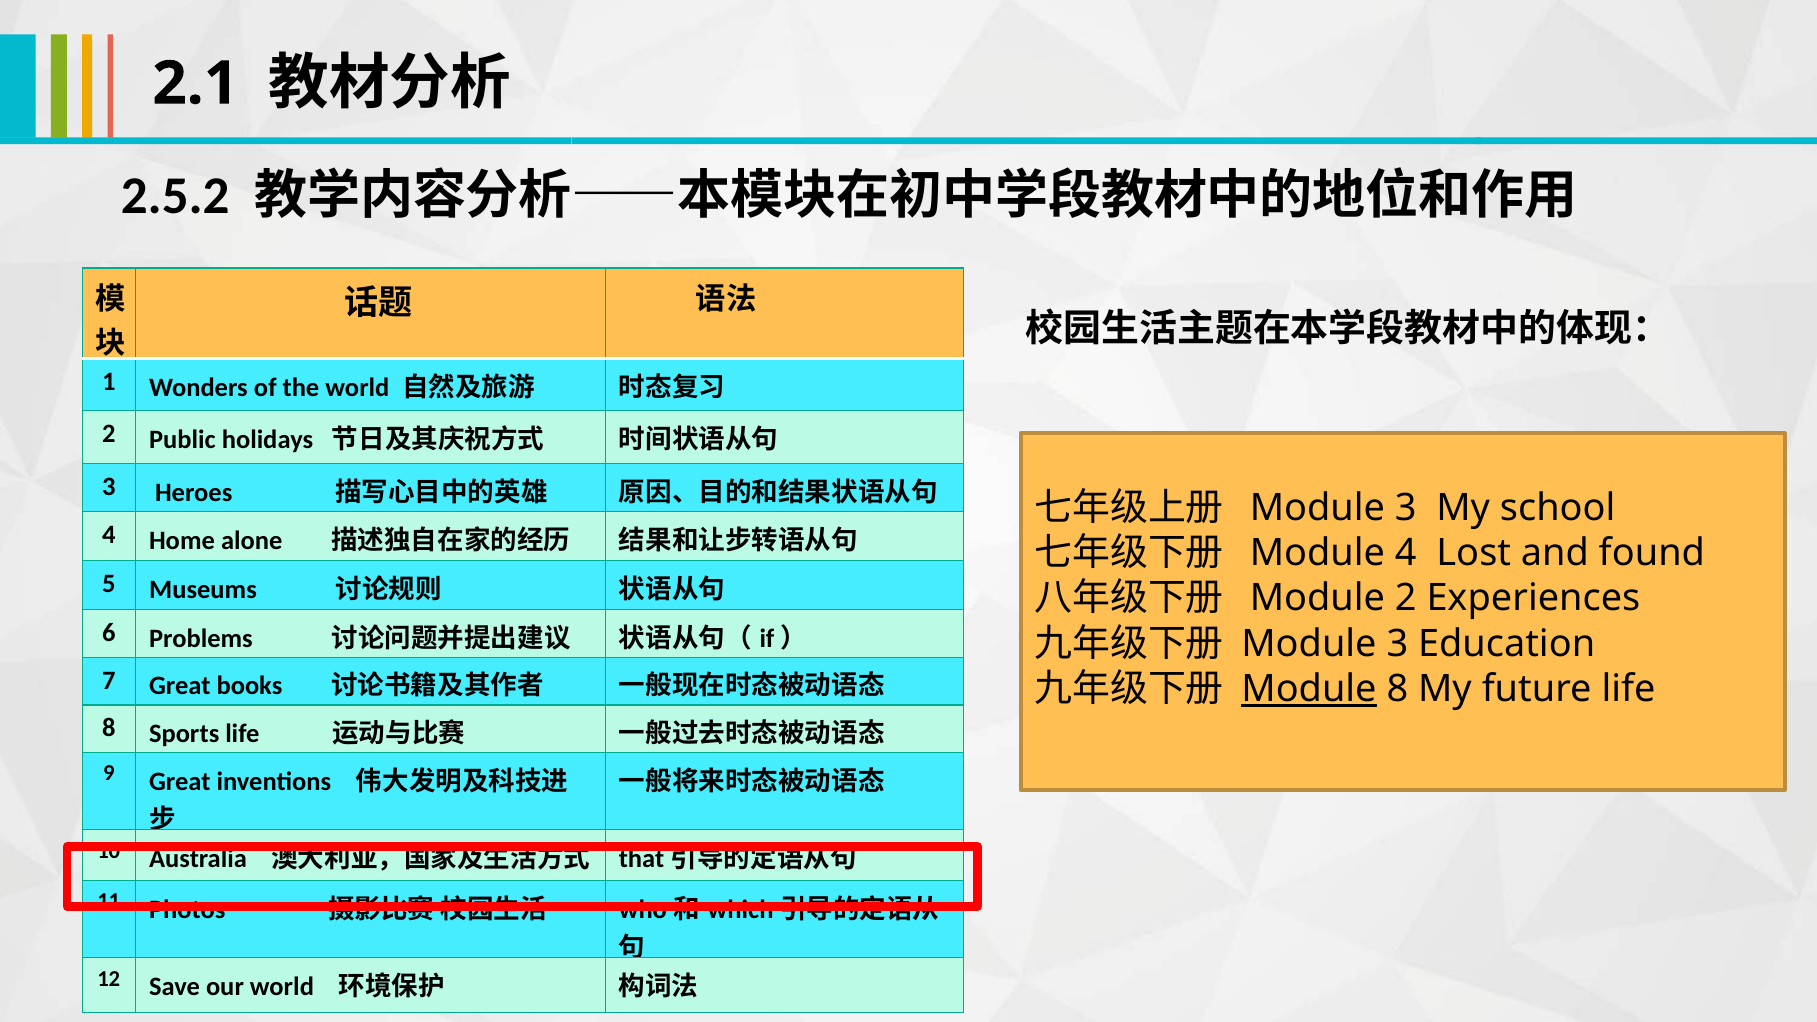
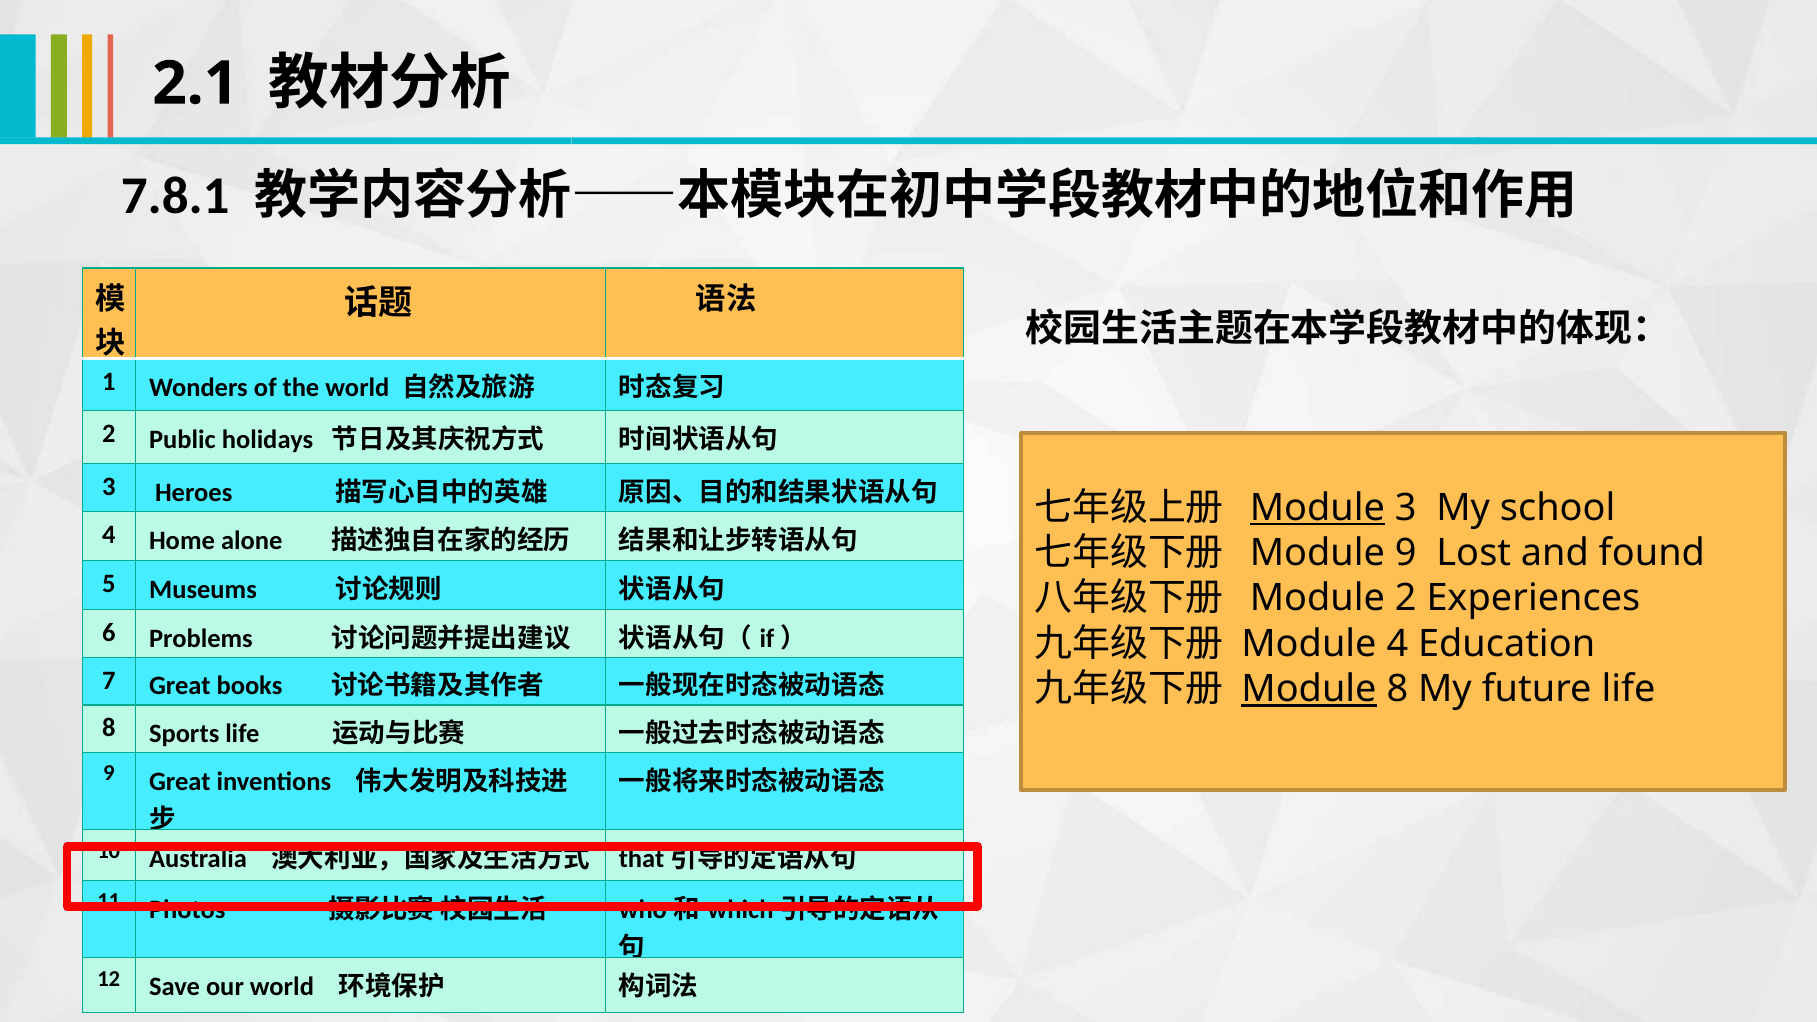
2.5.2: 2.5.2 -> 7.8.1 (175, 196)
Module underline: none -> present (1317, 508)
Module 4: 4 -> 9 (1406, 553)
3: 3 -> 4 (1397, 644)
